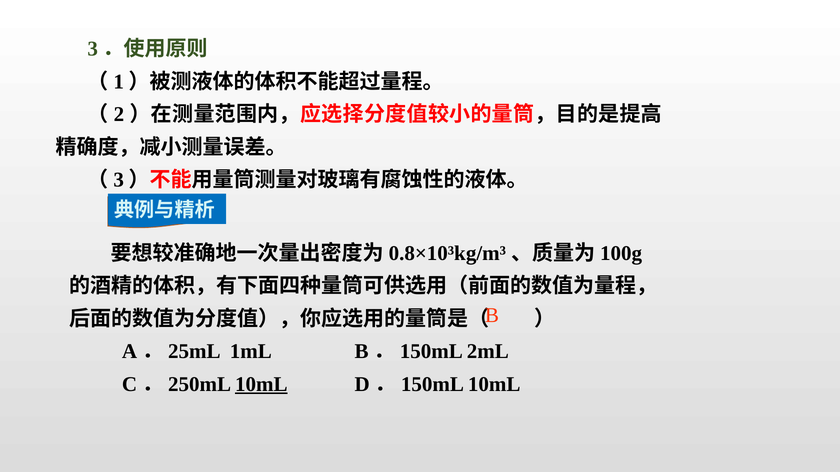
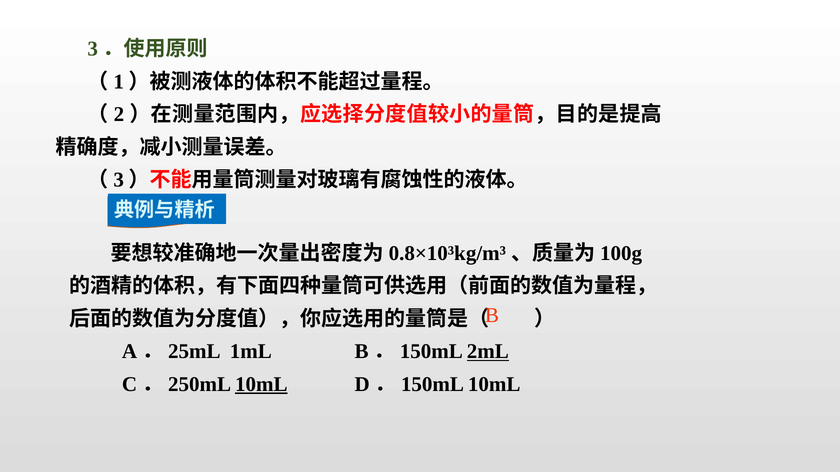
2mL underline: none -> present (488, 352)
